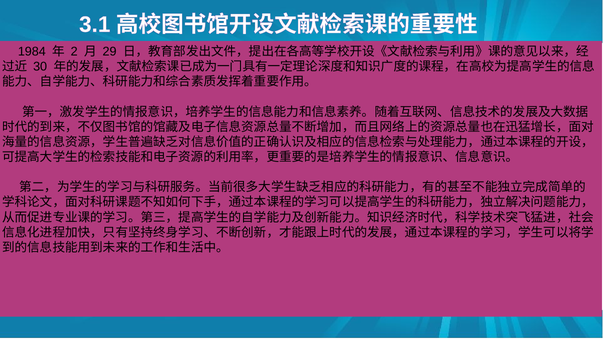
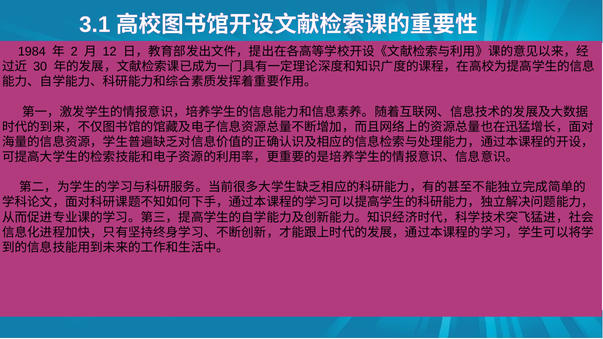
29: 29 -> 12 (110, 52)
